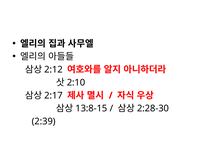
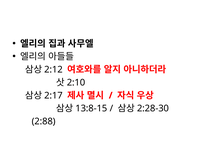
2:39: 2:39 -> 2:88 (44, 121)
